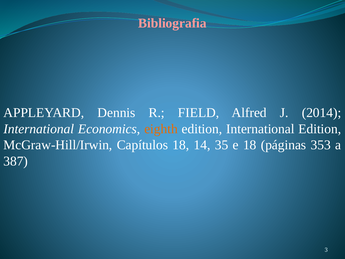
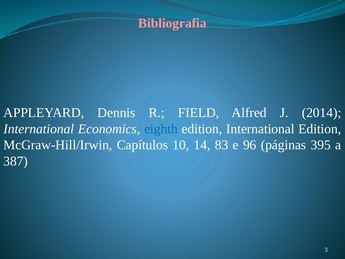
eighth colour: orange -> blue (161, 129)
Capítulos 18: 18 -> 10 (181, 145)
35: 35 -> 83 (222, 145)
e 18: 18 -> 96 (250, 145)
353: 353 -> 395 (321, 145)
